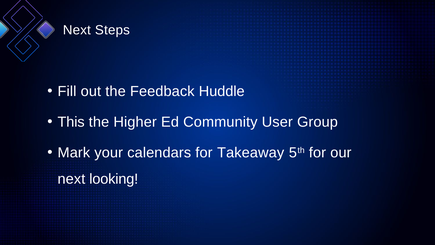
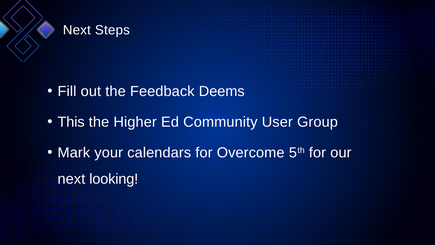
Huddle: Huddle -> Deems (222, 91)
Takeaway: Takeaway -> Overcome (251, 153)
